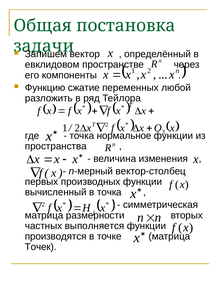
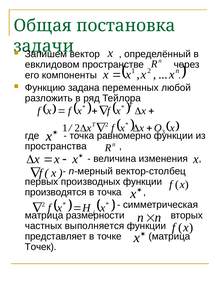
сжатие: сжатие -> задана (84, 88)
нормальное: нормальное -> равномерно (124, 136)
вычисленный: вычисленный -> производятся (56, 192)
производятся: производятся -> представляет (56, 237)
